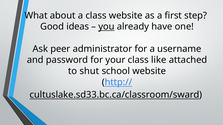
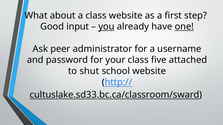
ideas: ideas -> input (78, 27)
one underline: none -> present (184, 27)
like: like -> five (159, 60)
